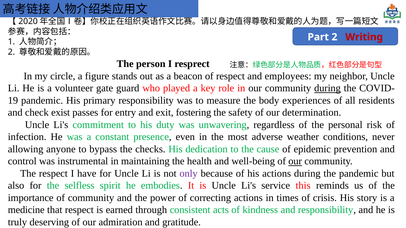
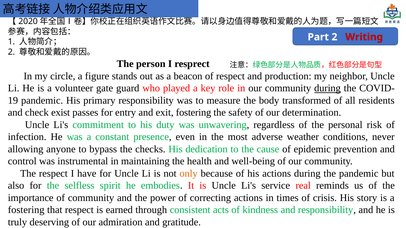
employees: employees -> production (288, 76)
experiences: experiences -> transformed (307, 101)
our underline: present -> none (295, 162)
only colour: purple -> orange (189, 174)
this: this -> real (303, 186)
medicine: medicine -> fostering (26, 210)
